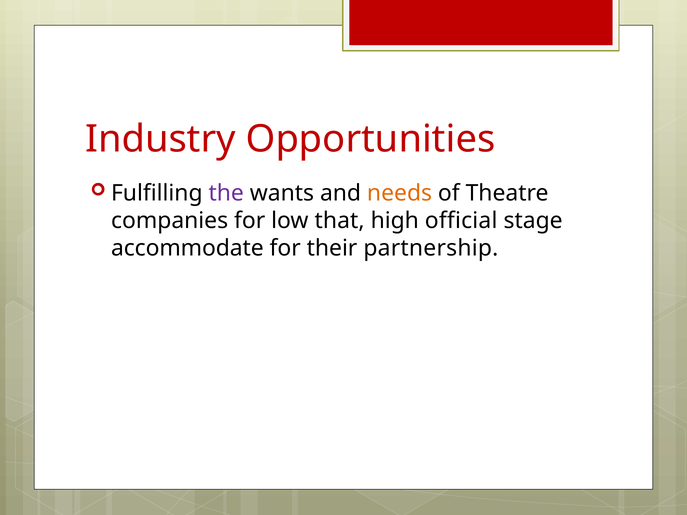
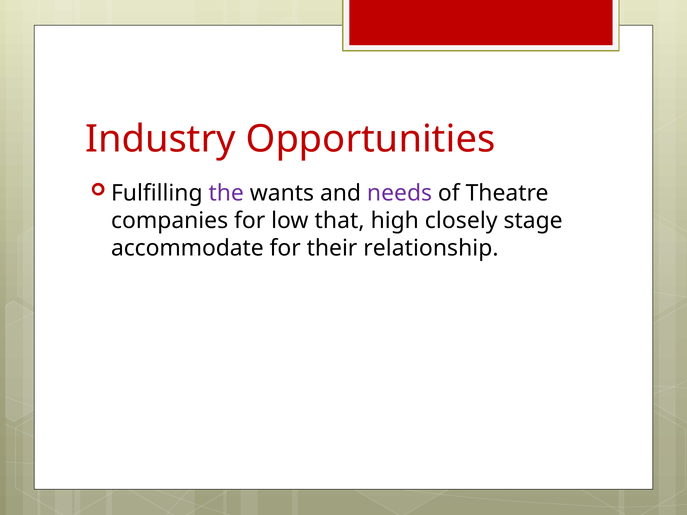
needs colour: orange -> purple (400, 193)
official: official -> closely (461, 221)
partnership: partnership -> relationship (431, 248)
